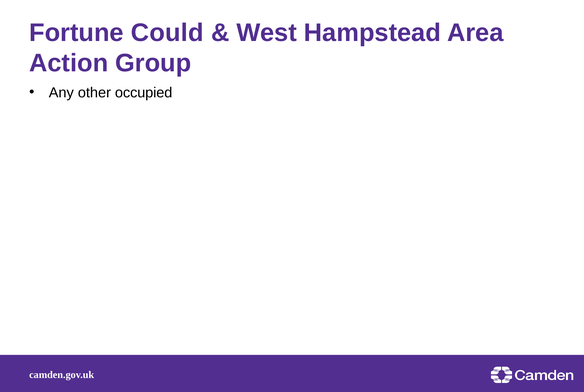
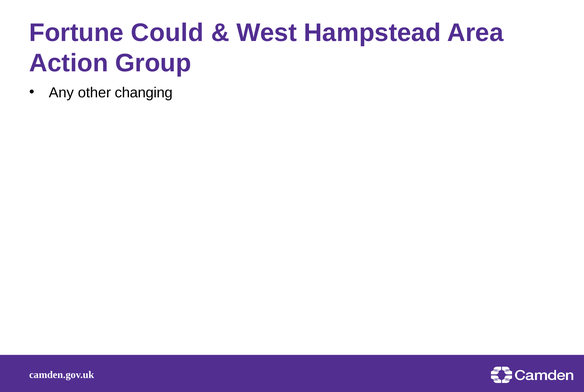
occupied: occupied -> changing (144, 93)
